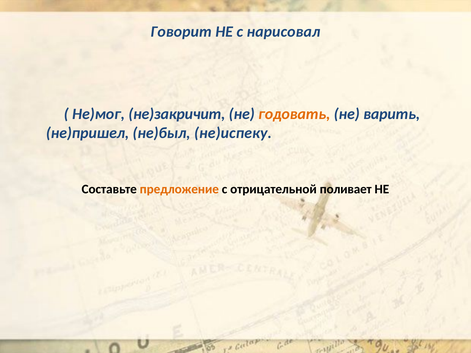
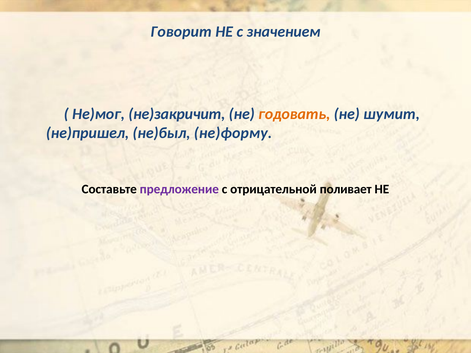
нарисовал: нарисовал -> значением (284, 32)
варить: варить -> шумит (392, 114)
не)испеку: не)испеку -> не)форму (233, 133)
предложение colour: orange -> purple (179, 189)
